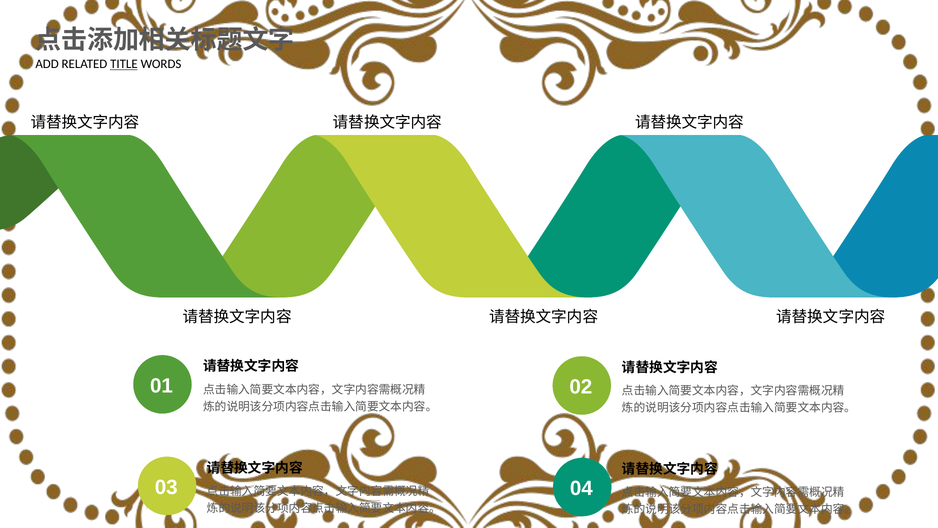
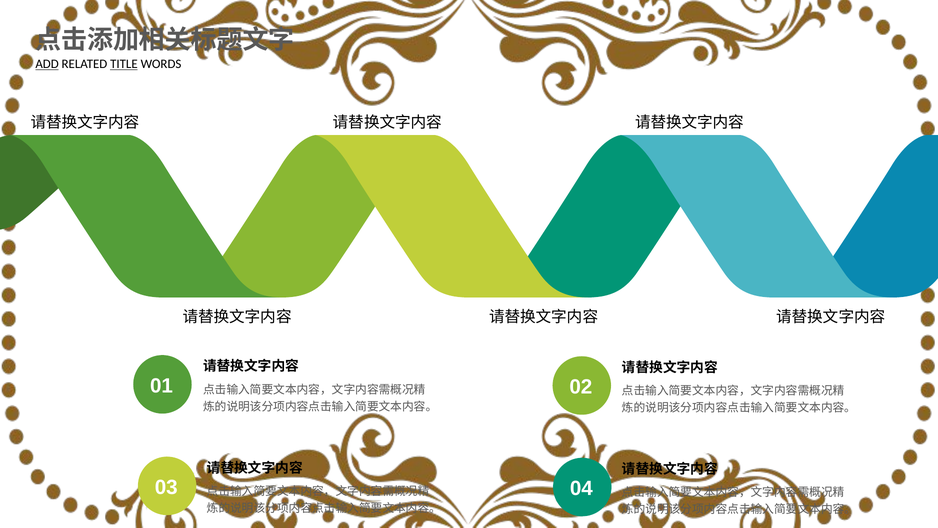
ADD underline: none -> present (47, 64)
